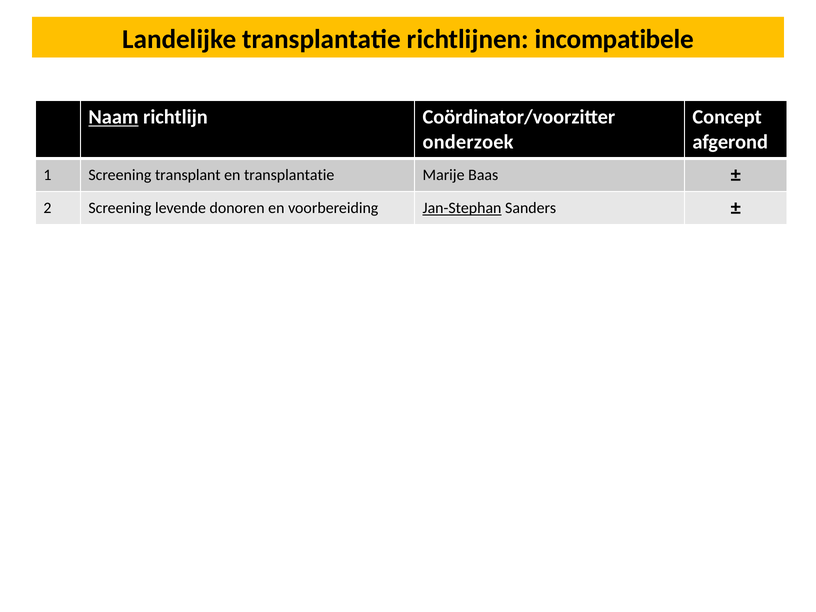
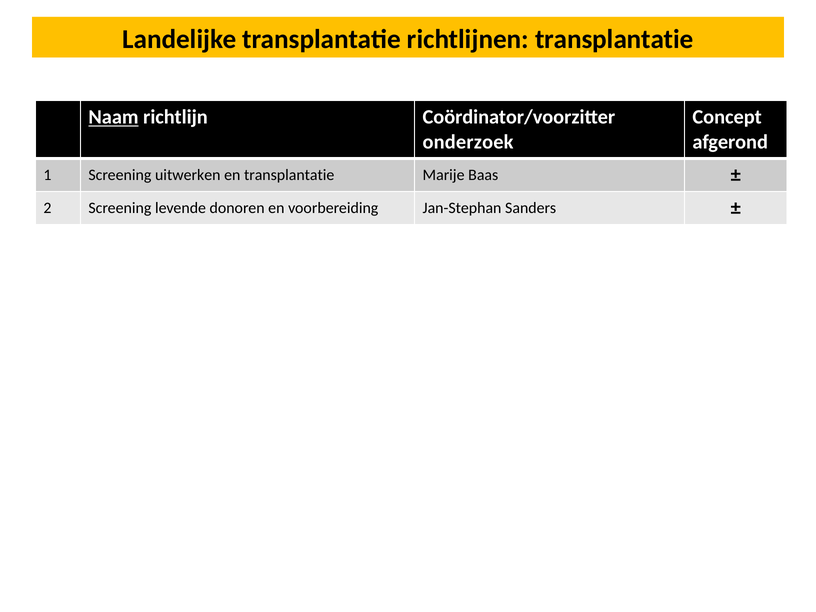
richtlijnen incompatibele: incompatibele -> transplantatie (614, 39)
transplant: transplant -> uitwerken (188, 175)
Jan-Stephan underline: present -> none (462, 208)
